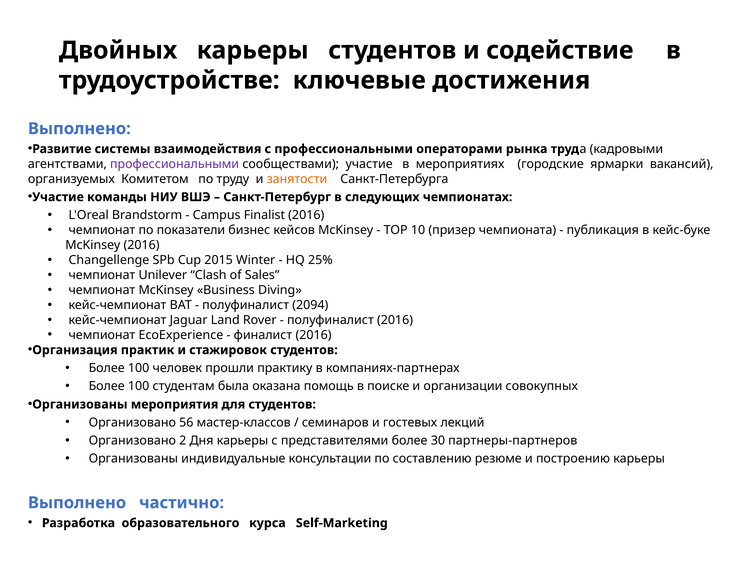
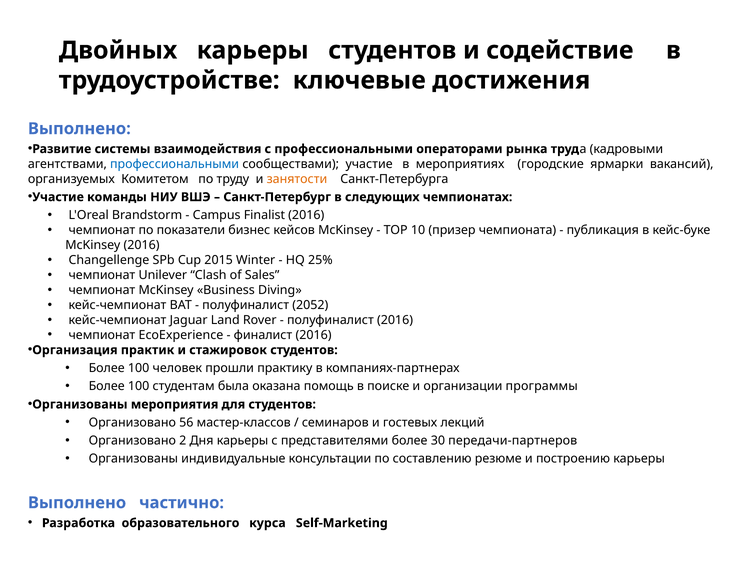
профессиональными colour: purple -> blue (175, 164)
2094: 2094 -> 2052 (310, 305)
совокупных: совокупных -> программы (542, 386)
партнеры-партнеров: партнеры-партнеров -> передачи-партнеров (513, 440)
